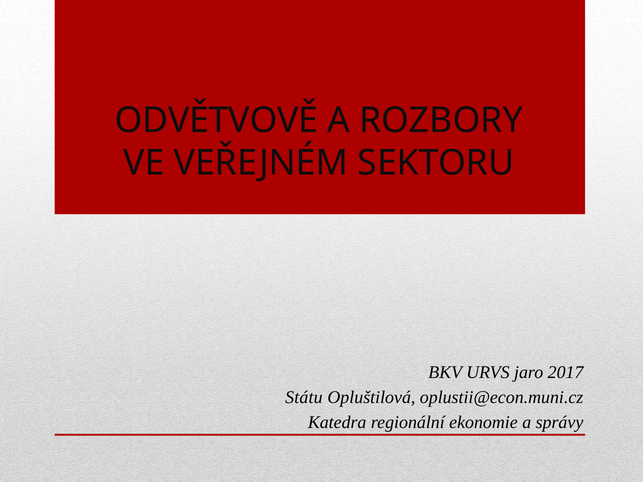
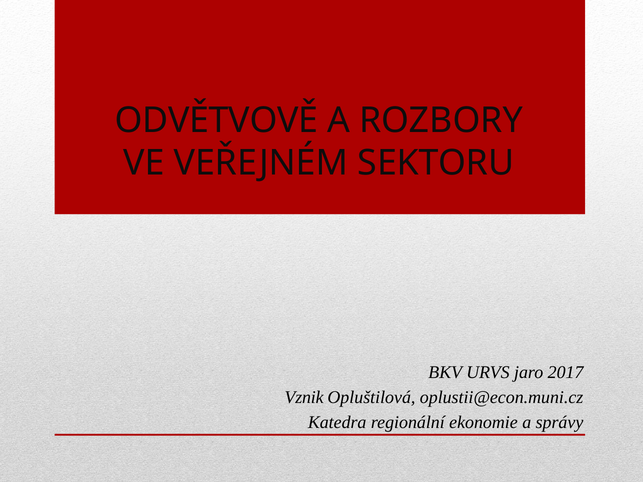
Státu: Státu -> Vznik (304, 398)
